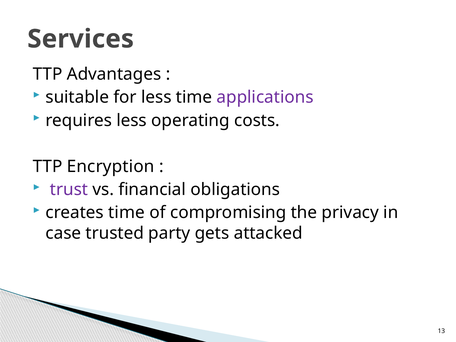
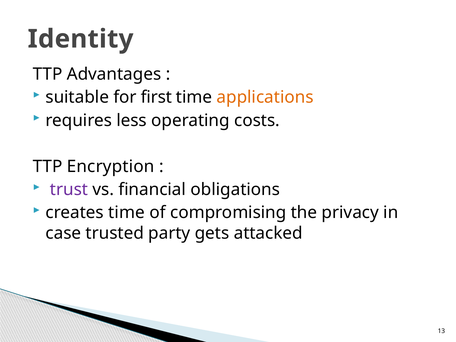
Services: Services -> Identity (81, 39)
for less: less -> first (156, 97)
applications colour: purple -> orange (265, 97)
